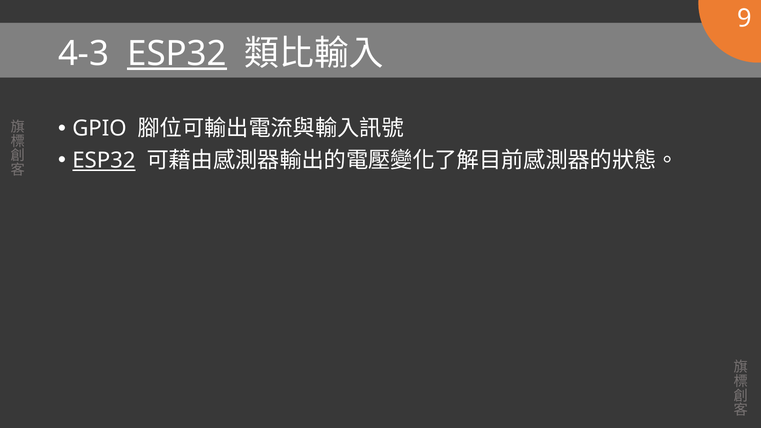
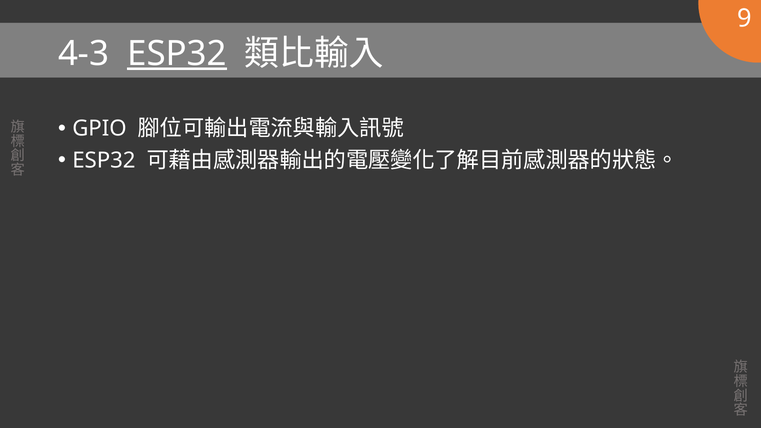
ESP32 underline: present -> none (104, 161)
